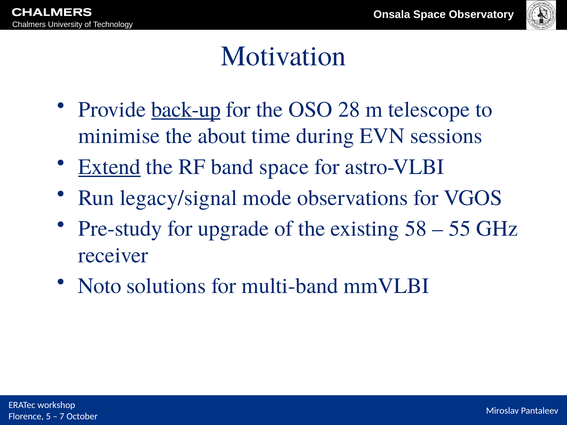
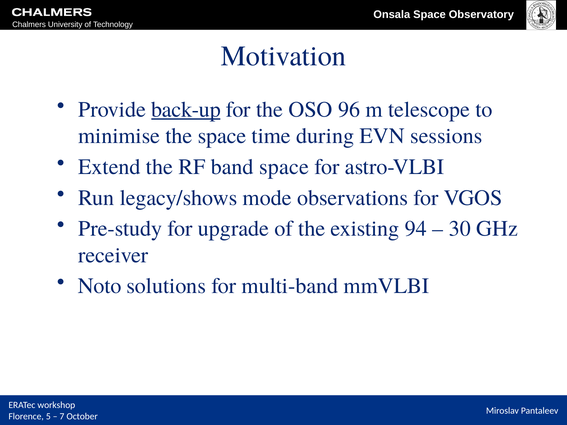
28: 28 -> 96 (349, 110)
the about: about -> space (222, 136)
Extend underline: present -> none (109, 167)
legacy/signal: legacy/signal -> legacy/shows (179, 198)
58: 58 -> 94 (416, 229)
55: 55 -> 30 (460, 229)
